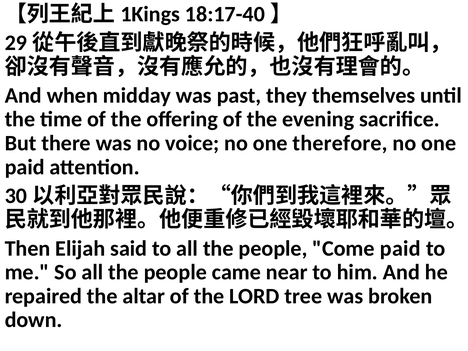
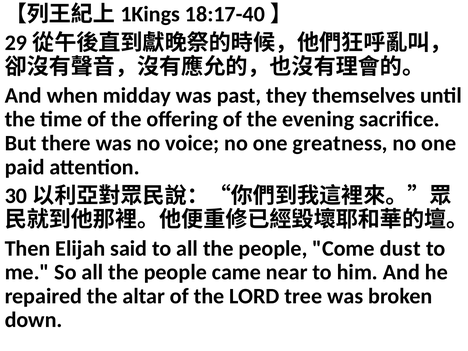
therefore: therefore -> greatness (340, 143)
Come paid: paid -> dust (400, 248)
